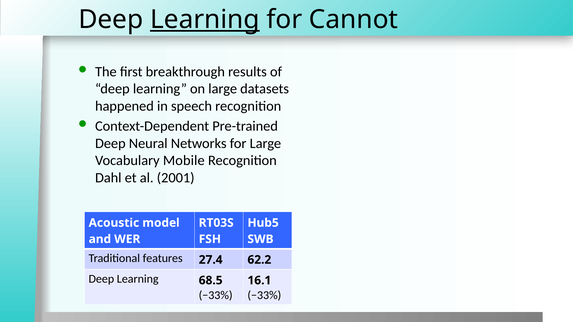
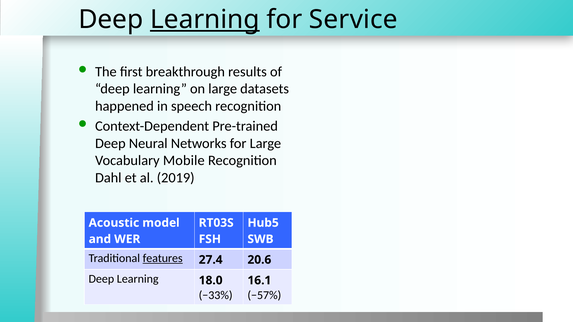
Cannot: Cannot -> Service (353, 20)
2001: 2001 -> 2019 (176, 178)
features underline: none -> present (163, 259)
62.2: 62.2 -> 20.6 (259, 260)
68.5: 68.5 -> 18.0 (211, 281)
−33%: −33% -> −57% (264, 296)
